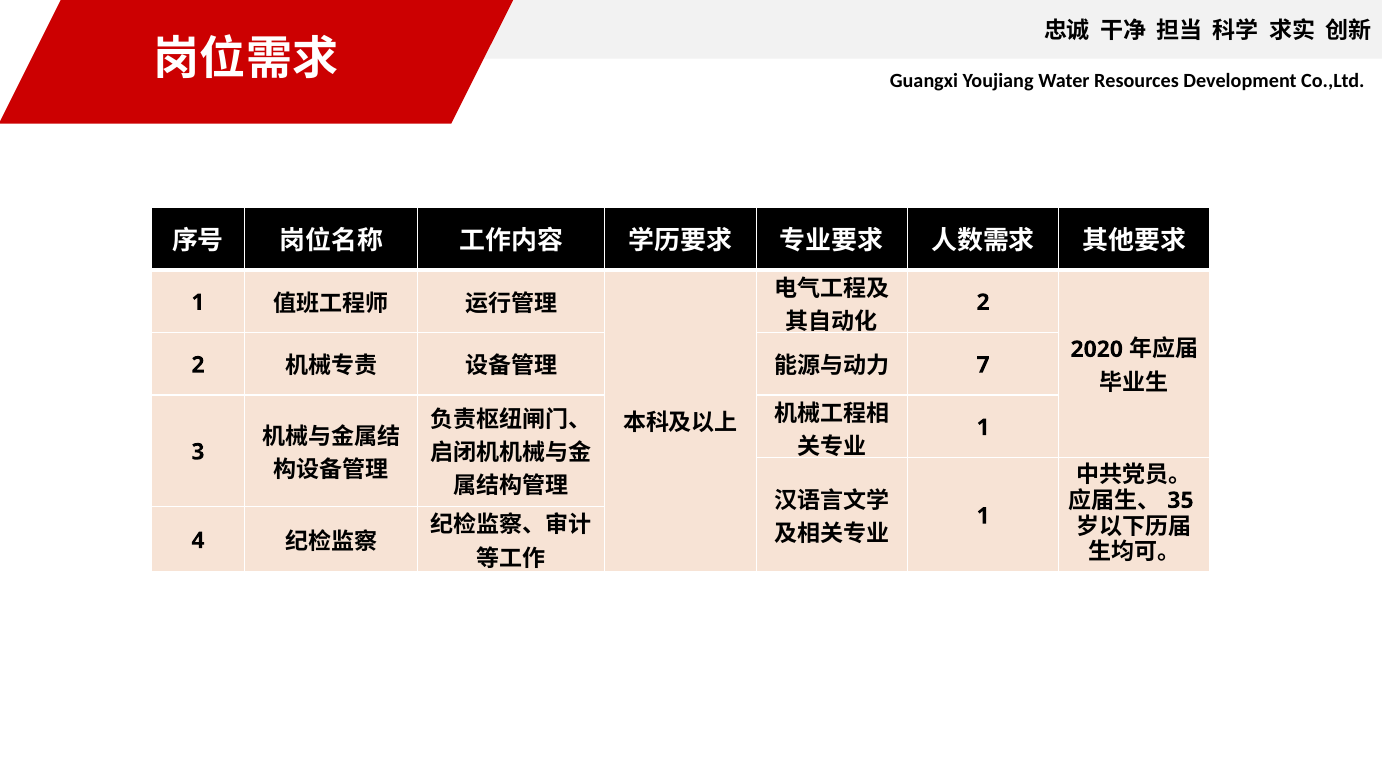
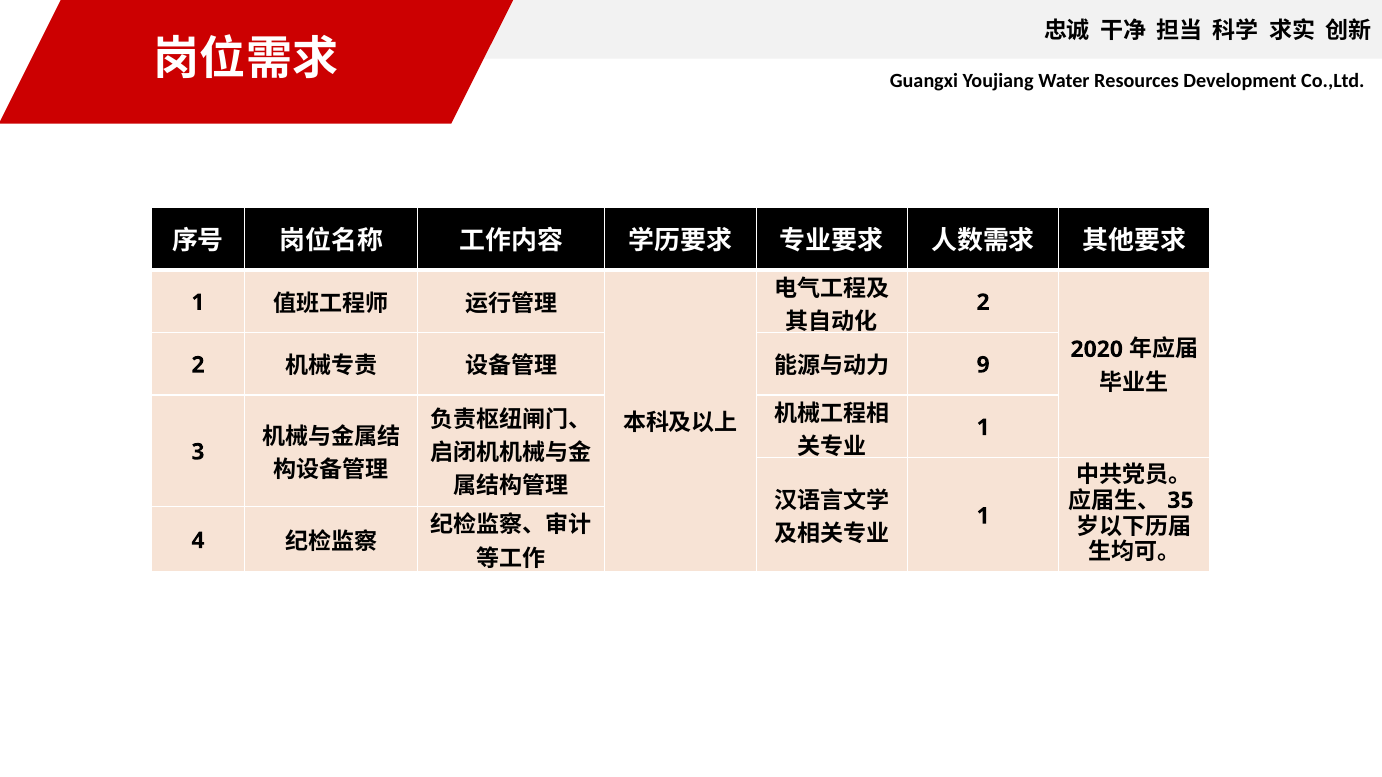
7: 7 -> 9 (983, 365)
